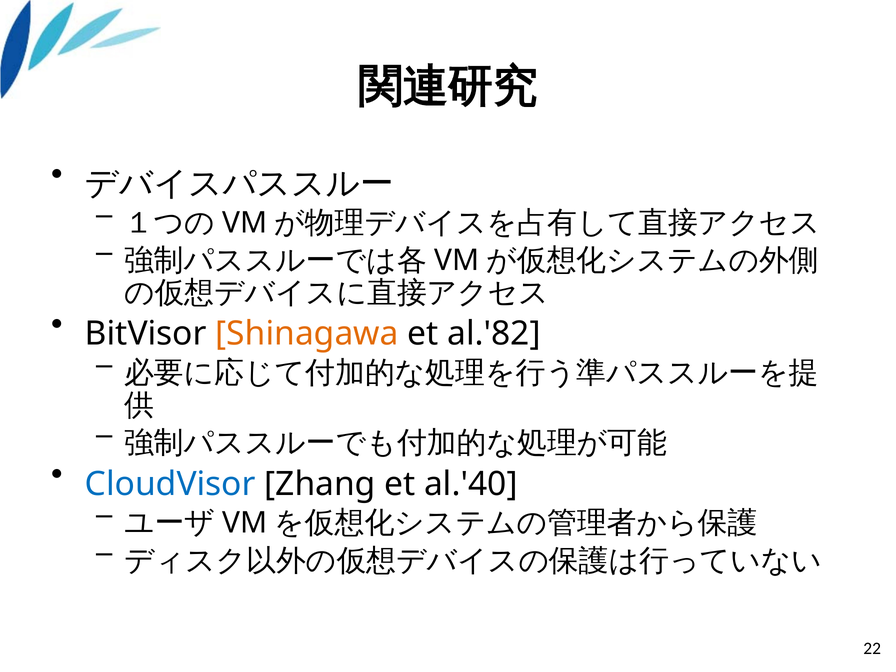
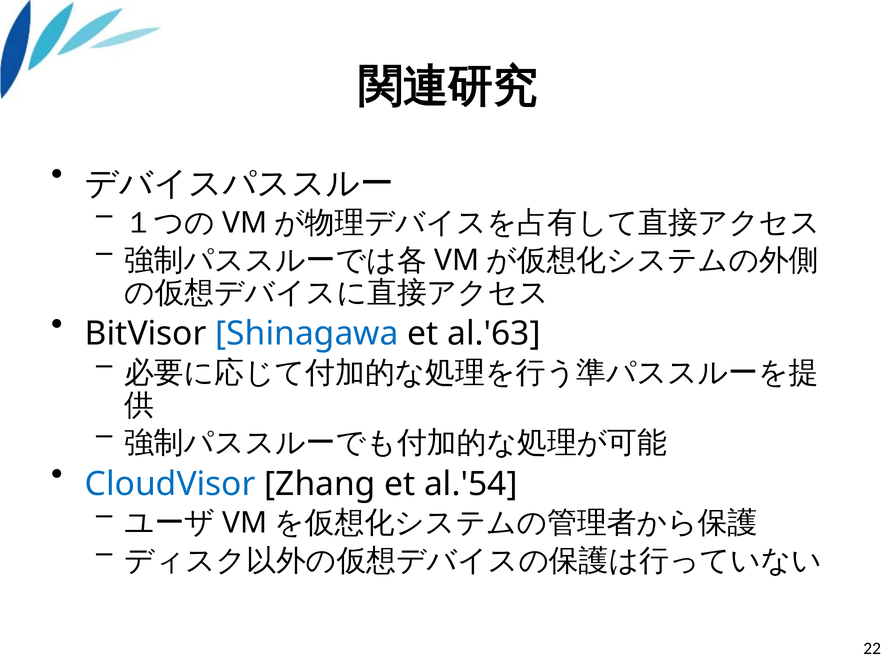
Shinagawa colour: orange -> blue (307, 334)
al.'82: al.'82 -> al.'63 (494, 334)
al.'40: al.'40 -> al.'54 (471, 484)
